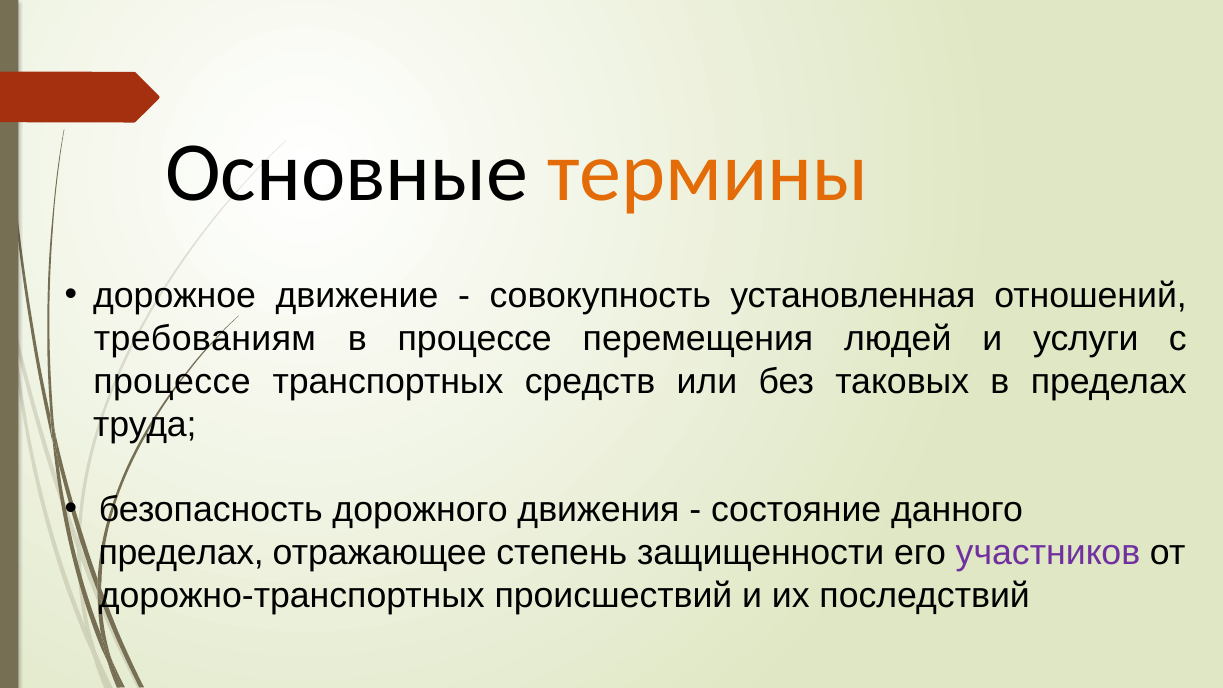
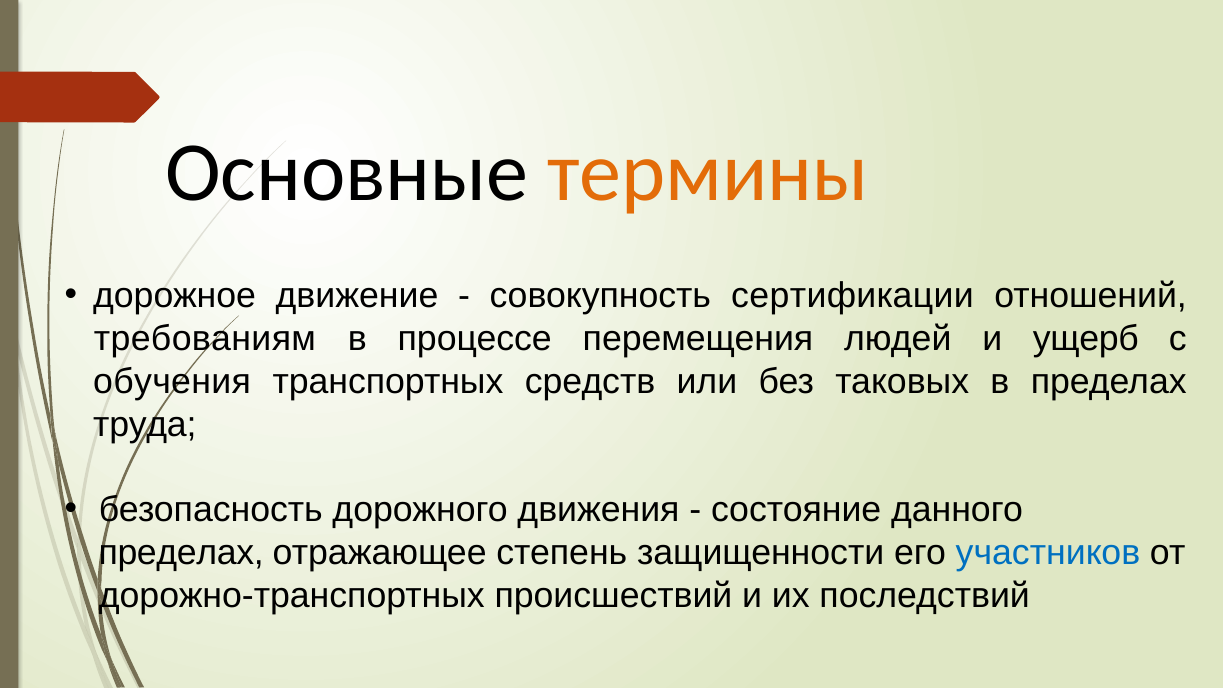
установленная: установленная -> сертификации (853, 296)
услуги: услуги -> ущерб (1086, 339)
процессе: процессе -> обучения (172, 381)
участников colour: purple -> blue (1048, 553)
